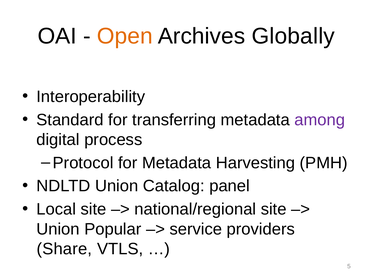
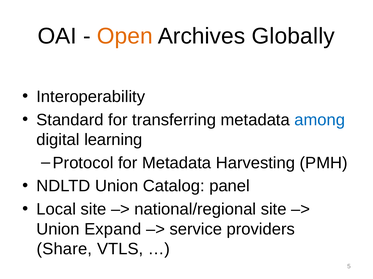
among colour: purple -> blue (320, 120)
process: process -> learning (113, 140)
Popular: Popular -> Expand (113, 230)
